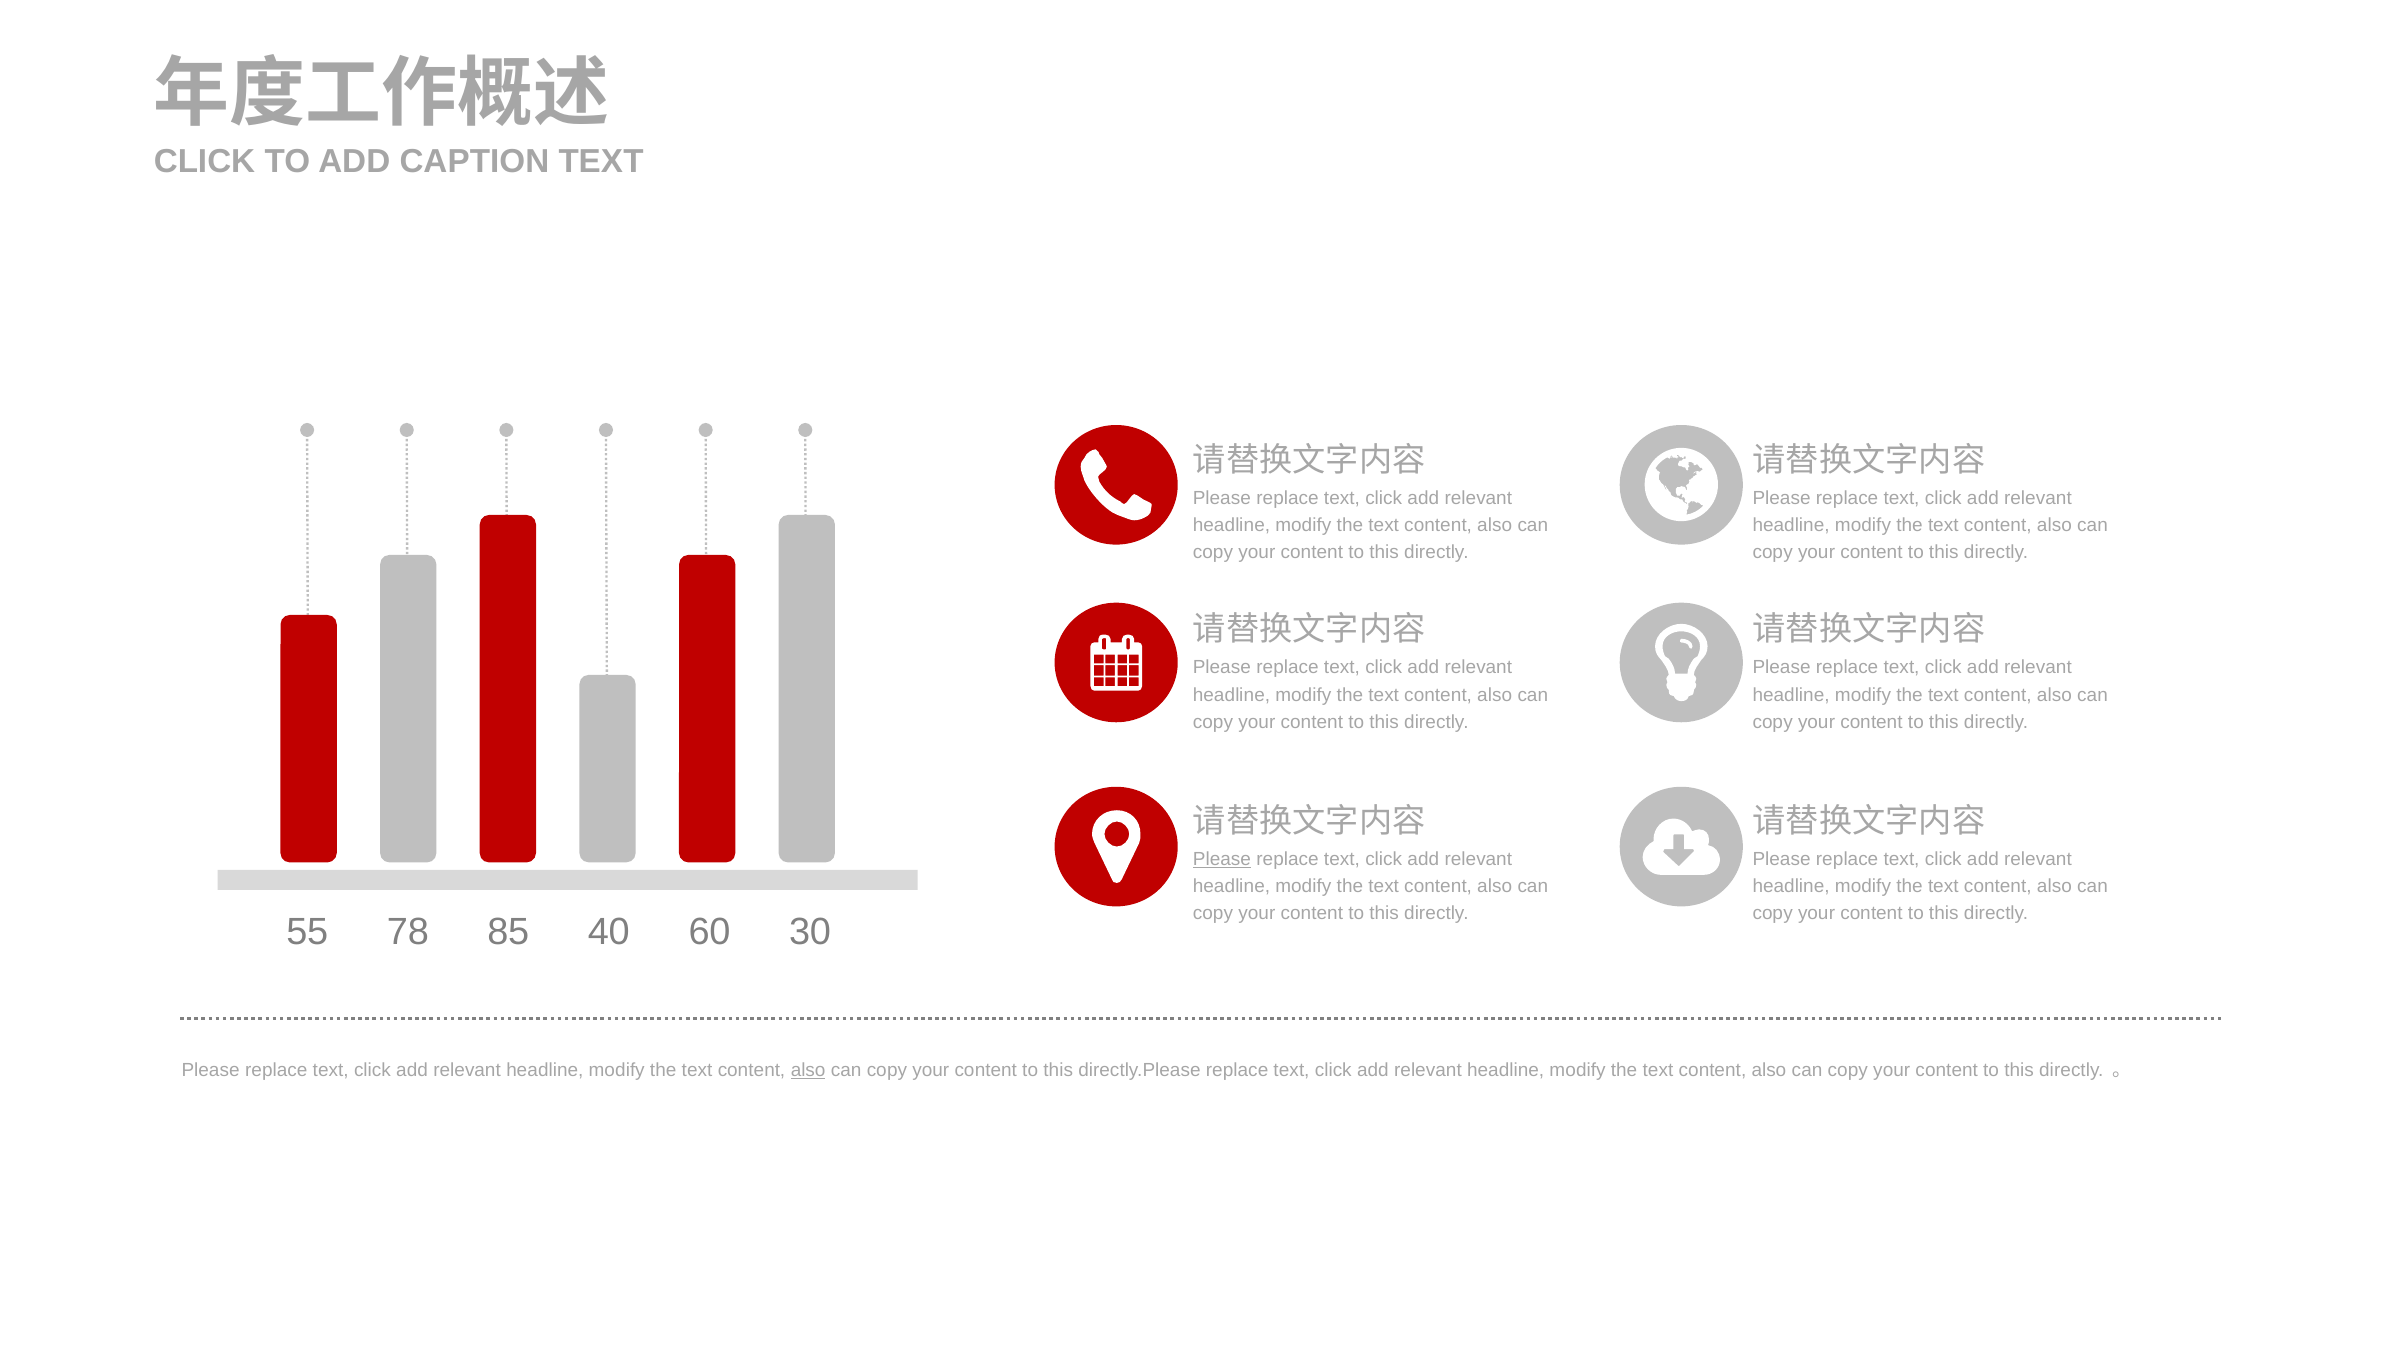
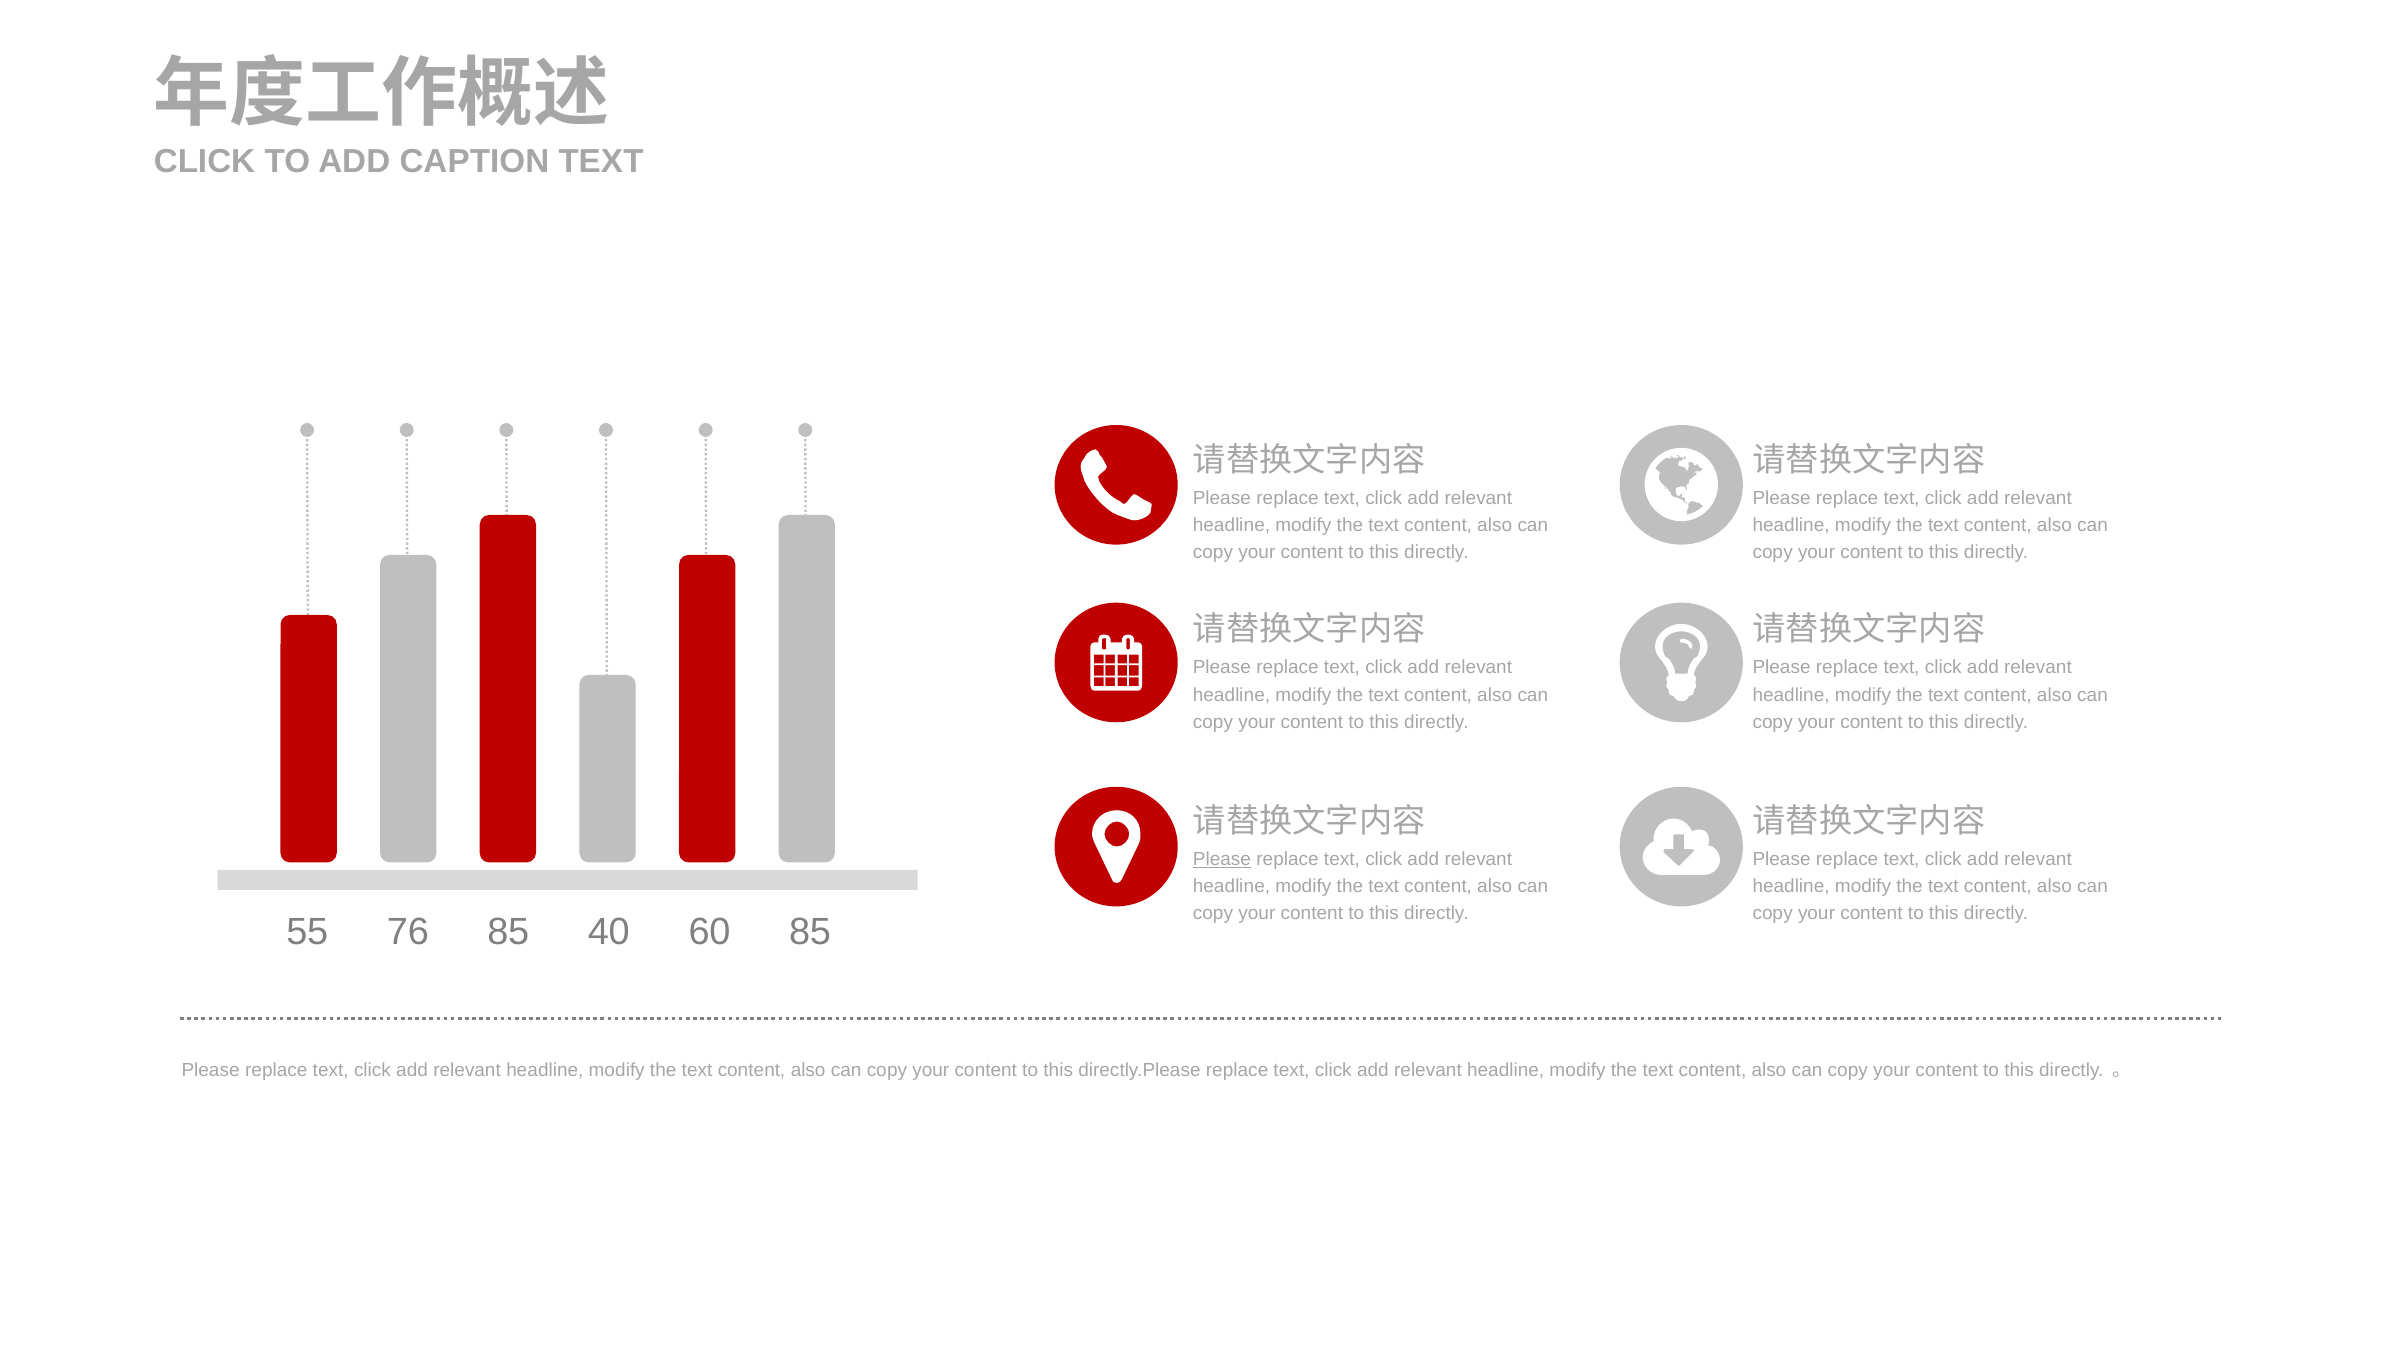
78: 78 -> 76 (408, 933)
60 30: 30 -> 85 (810, 933)
also underline: present -> none (808, 1071)
